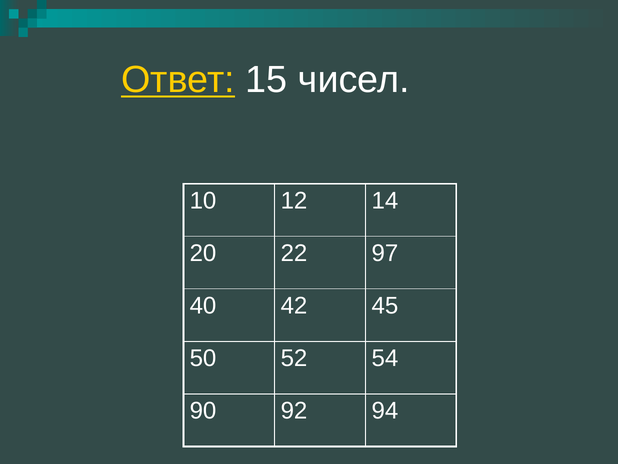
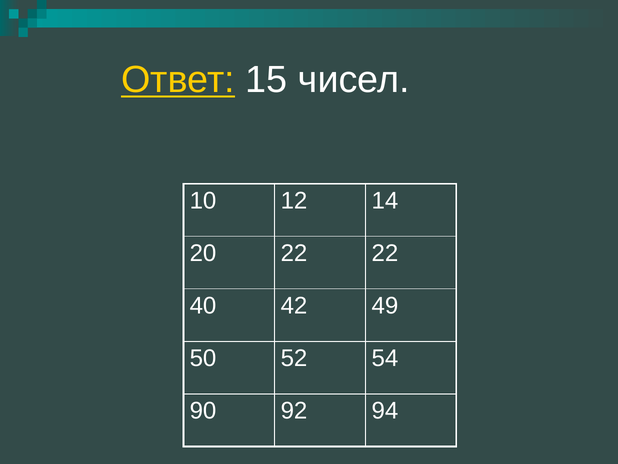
22 97: 97 -> 22 (385, 253)
45: 45 -> 49 (385, 305)
